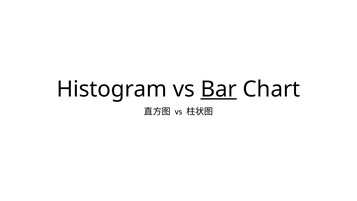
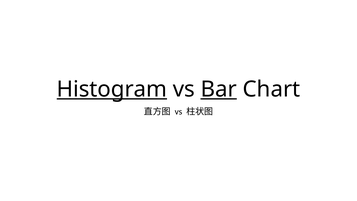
Histogram underline: none -> present (112, 89)
